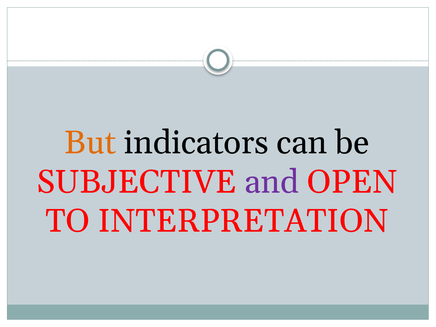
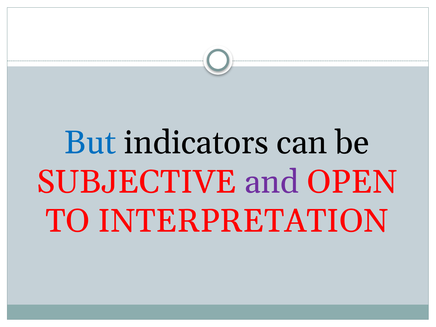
But colour: orange -> blue (90, 143)
